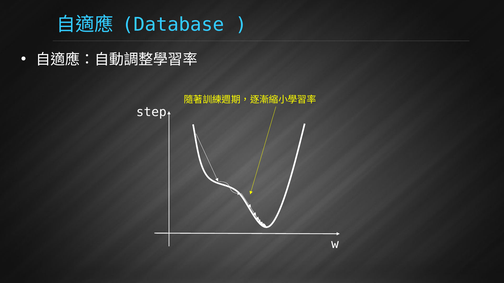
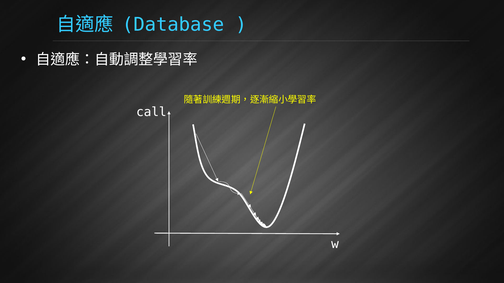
step: step -> call (151, 112)
